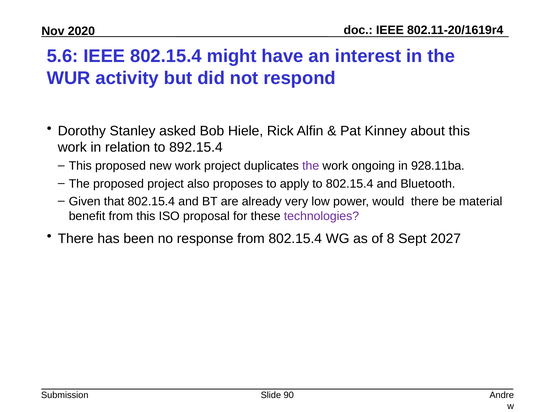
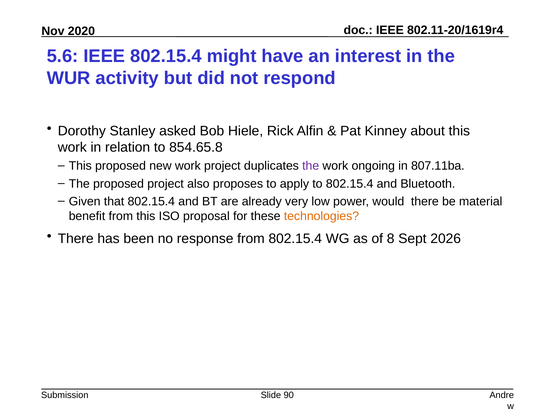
892.15.4: 892.15.4 -> 854.65.8 (196, 148)
928.11ba: 928.11ba -> 807.11ba (438, 166)
technologies colour: purple -> orange (321, 216)
2027: 2027 -> 2026 (446, 239)
